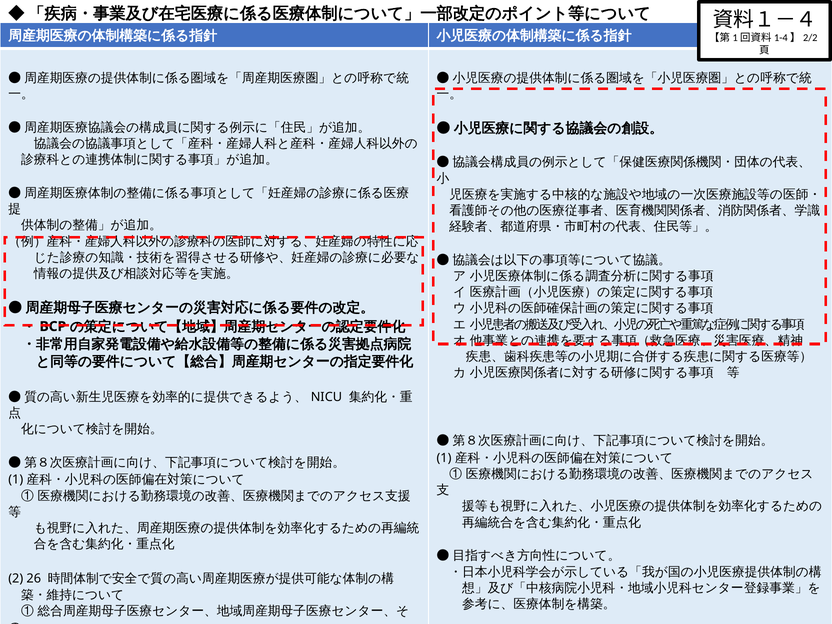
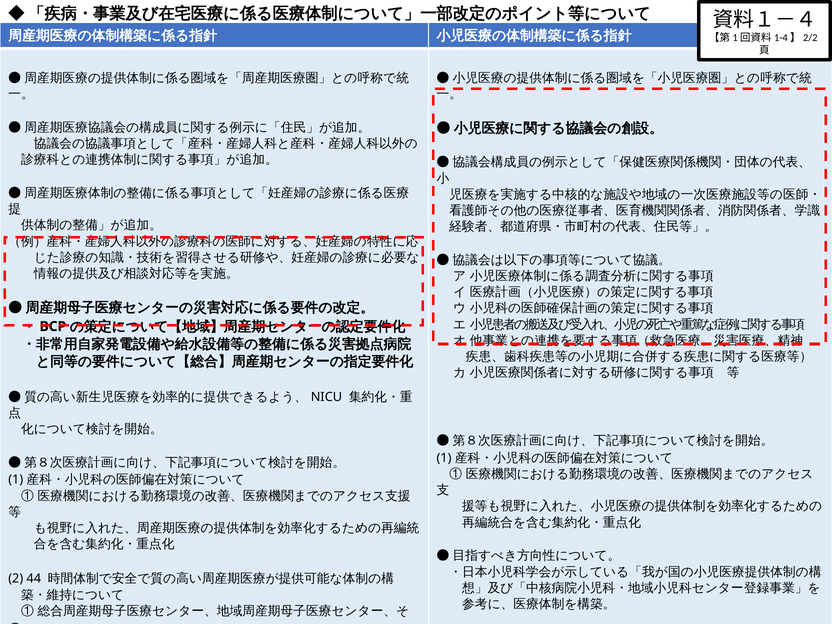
26: 26 -> 44 (34, 579)
